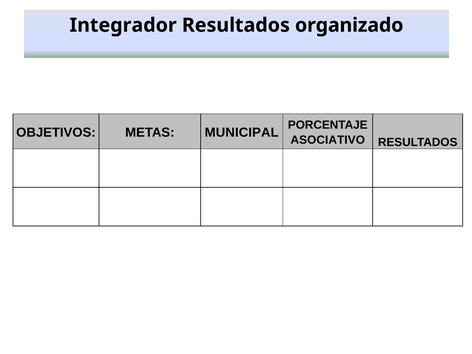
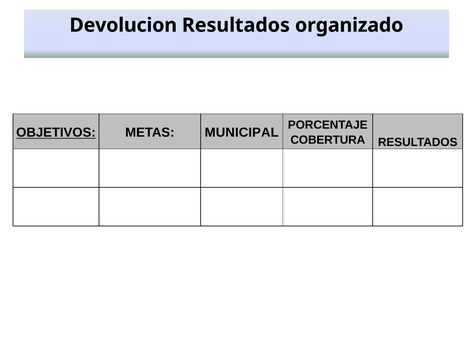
Integrador: Integrador -> Devolucion (123, 25)
OBJETIVOS underline: none -> present (56, 133)
ASOCIATIVO: ASOCIATIVO -> COBERTURA (328, 140)
